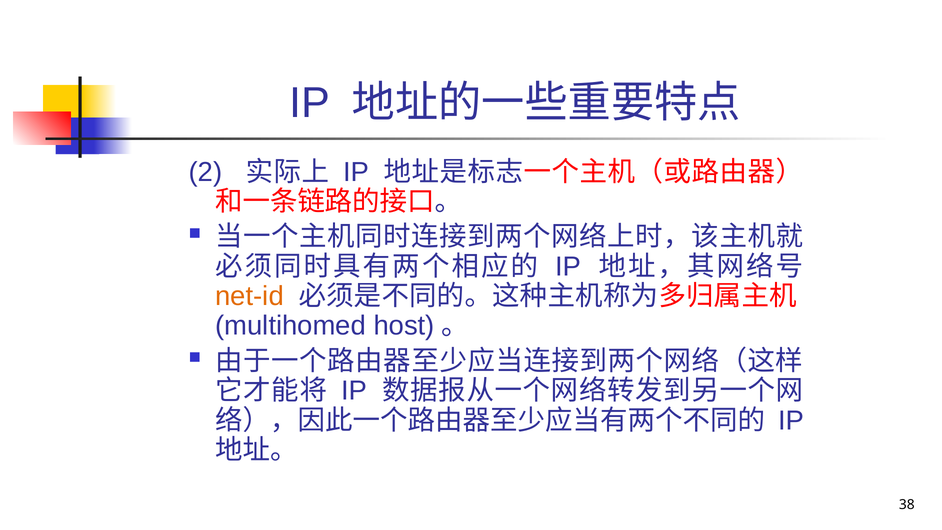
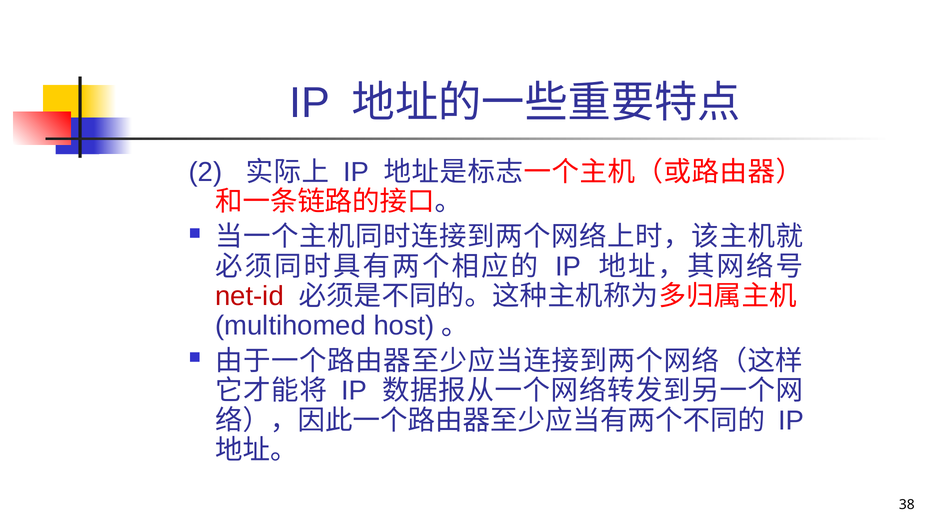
net-id colour: orange -> red (250, 296)
